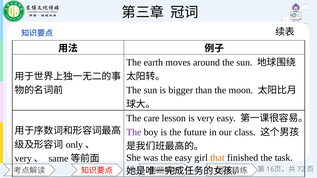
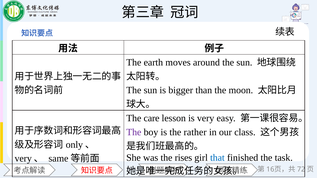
future: future -> rather (195, 132)
the easy: easy -> rises (183, 158)
that colour: orange -> blue (217, 158)
